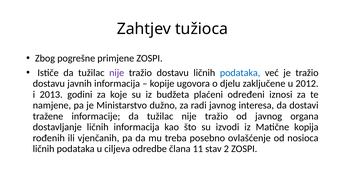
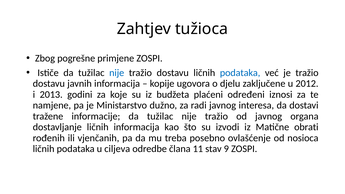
nije colour: purple -> blue (117, 73)
kopija: kopija -> obrati (306, 127)
2: 2 -> 9 (226, 149)
